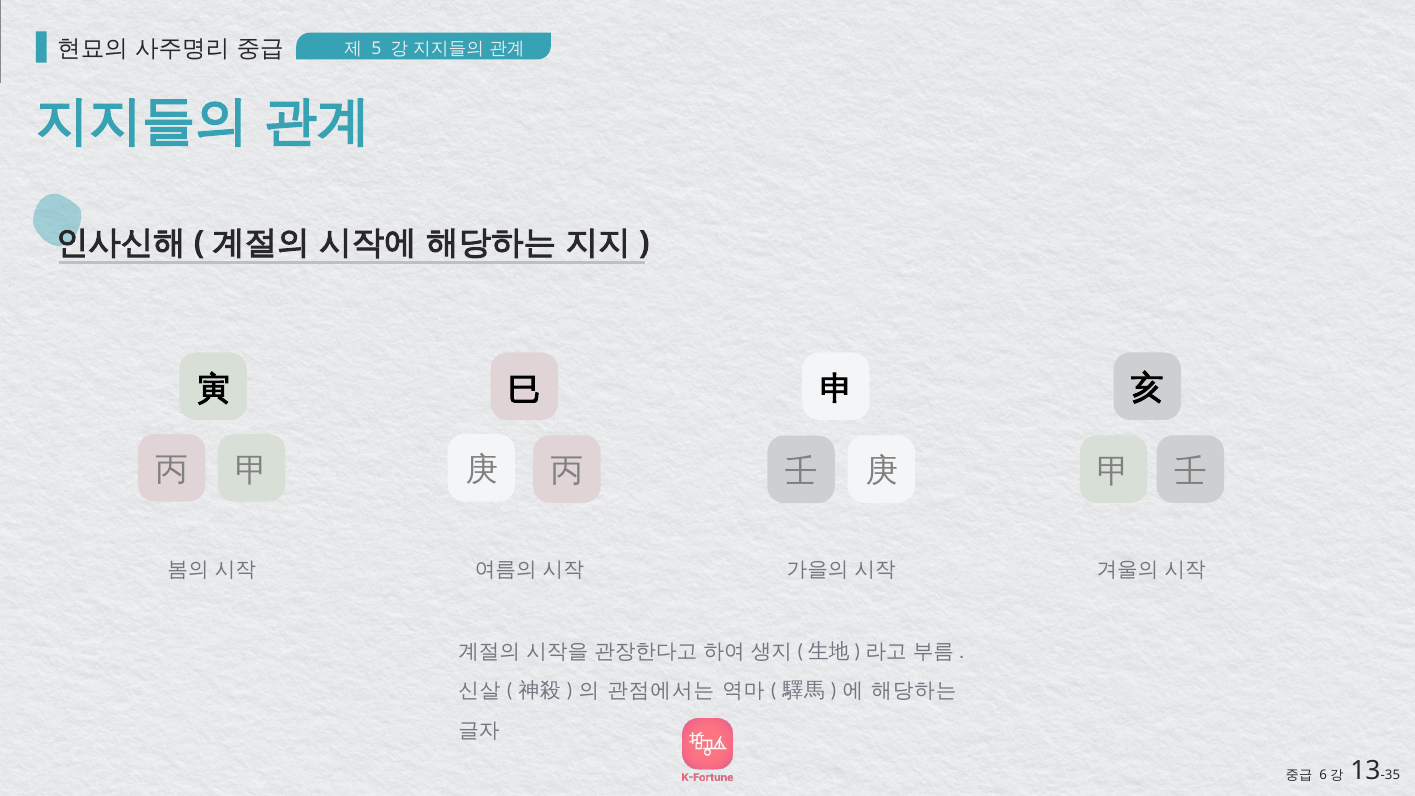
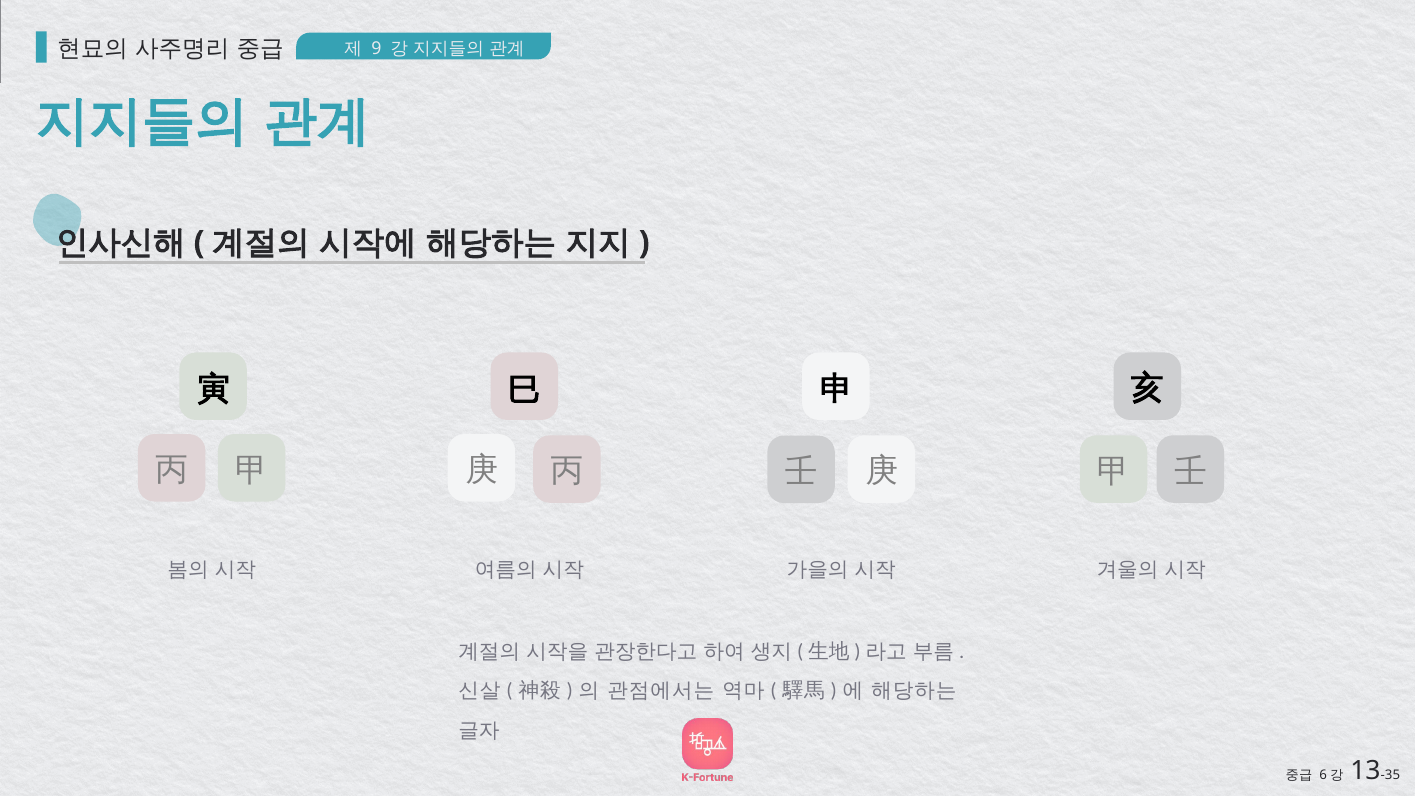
5: 5 -> 9 (376, 49)
